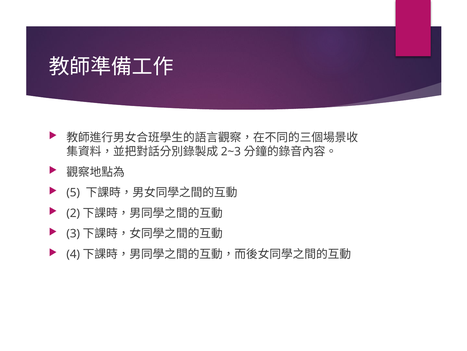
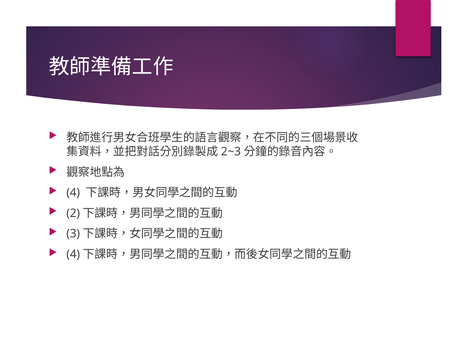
5: 5 -> 4 (73, 192)
